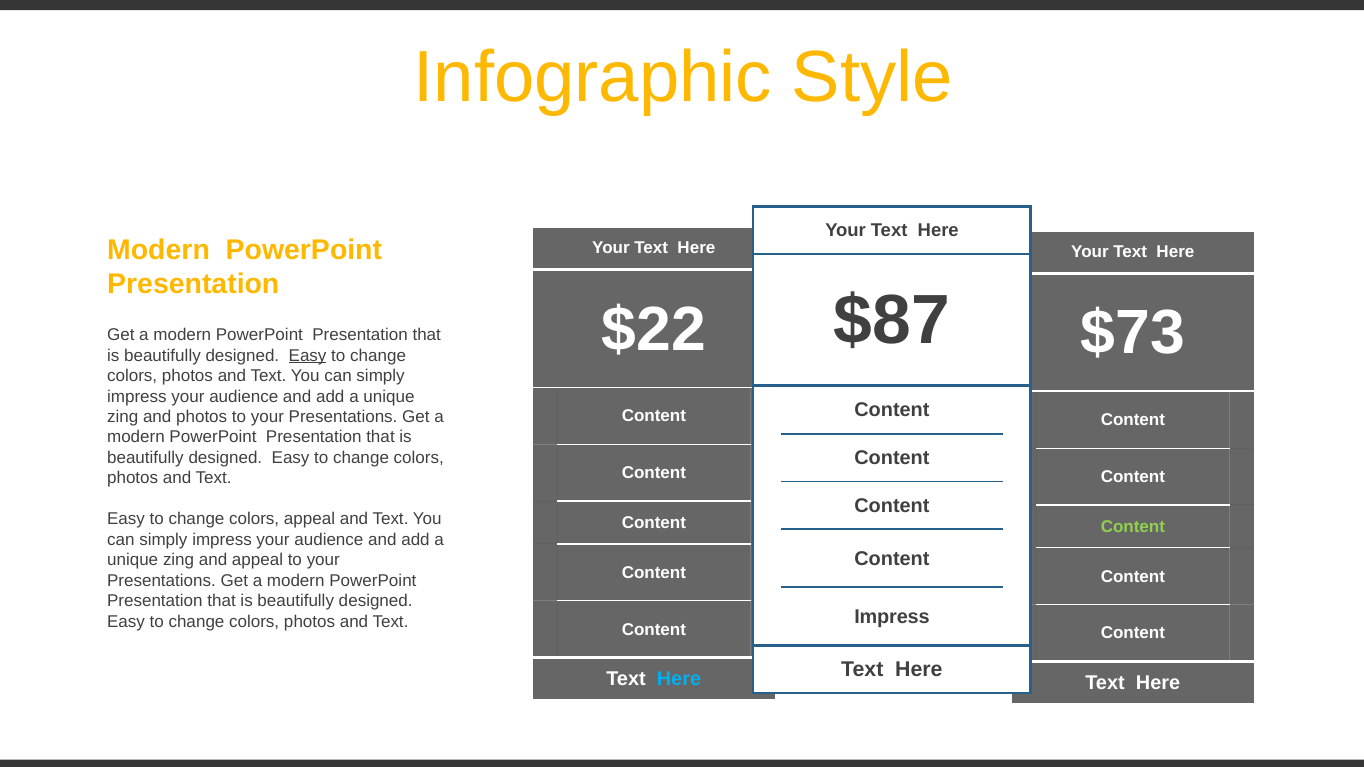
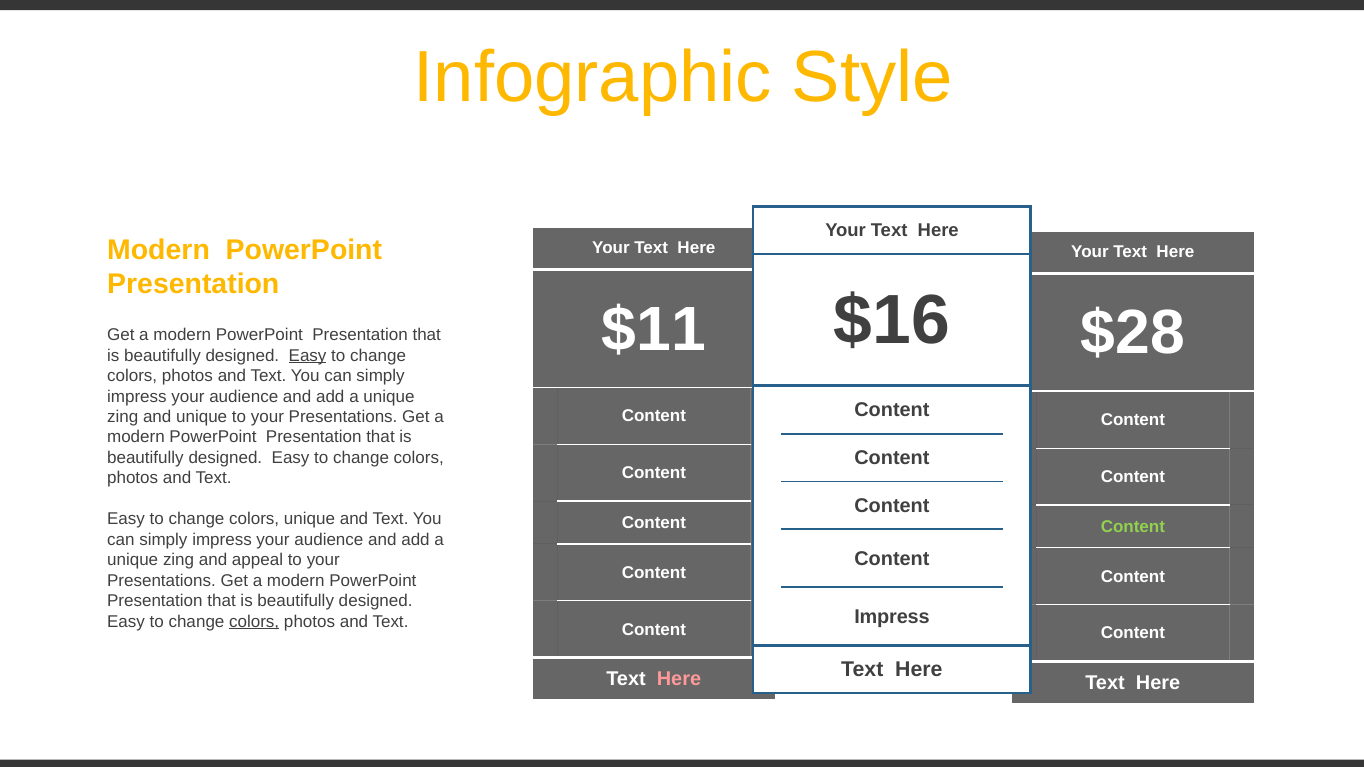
$87: $87 -> $16 (892, 321)
$22: $22 -> $11 (654, 329)
$73: $73 -> $28 (1133, 333)
and photos: photos -> unique (202, 417)
colors appeal: appeal -> unique (309, 519)
colors underline: none -> present (254, 622)
Here colour: light blue -> pink (679, 680)
